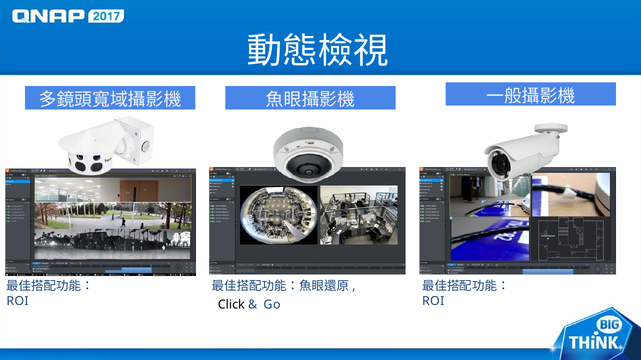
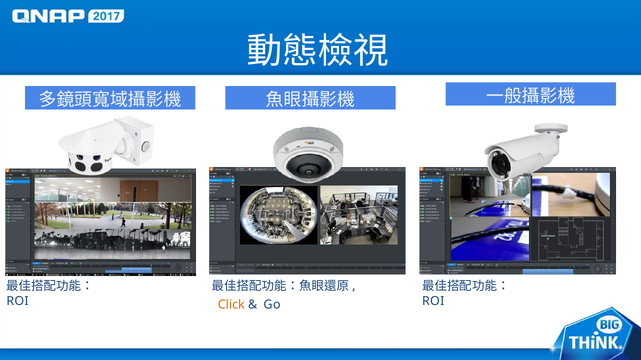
Click colour: black -> orange (231, 305)
